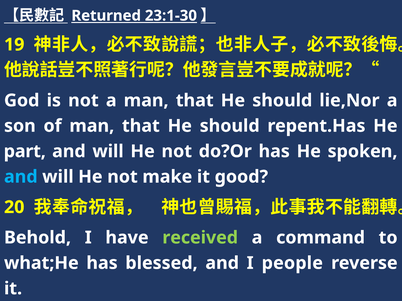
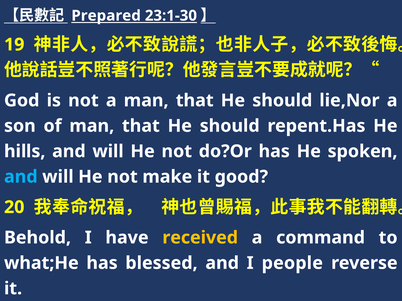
Returned: Returned -> Prepared (106, 16)
part: part -> hills (25, 152)
received colour: light green -> yellow (200, 238)
